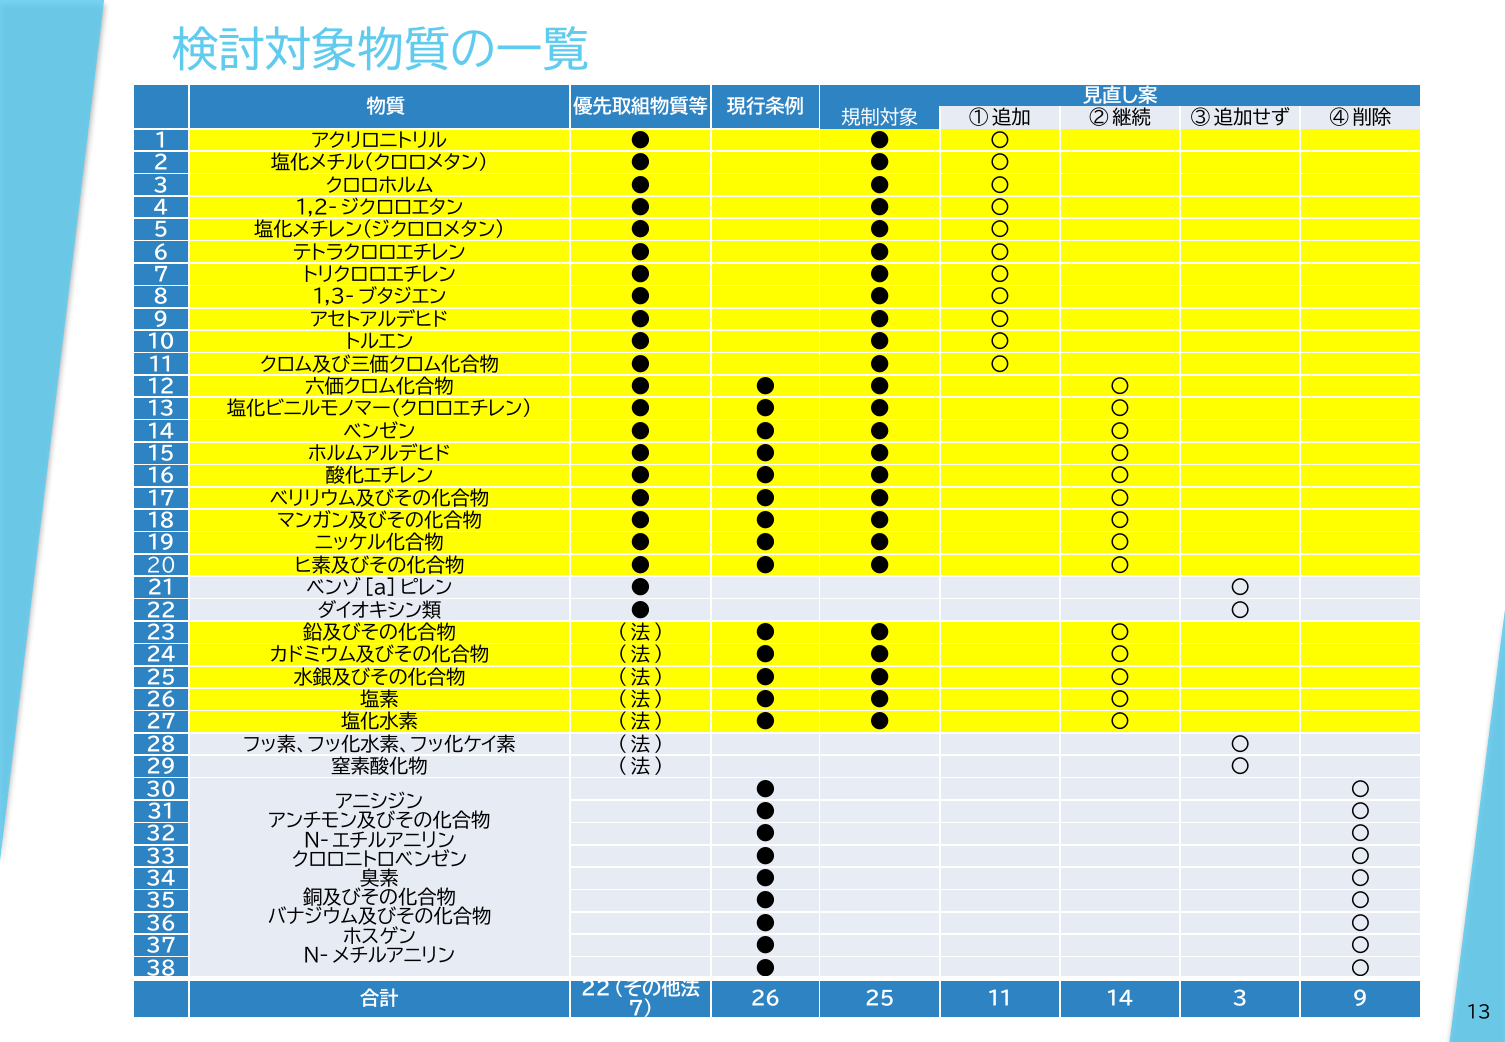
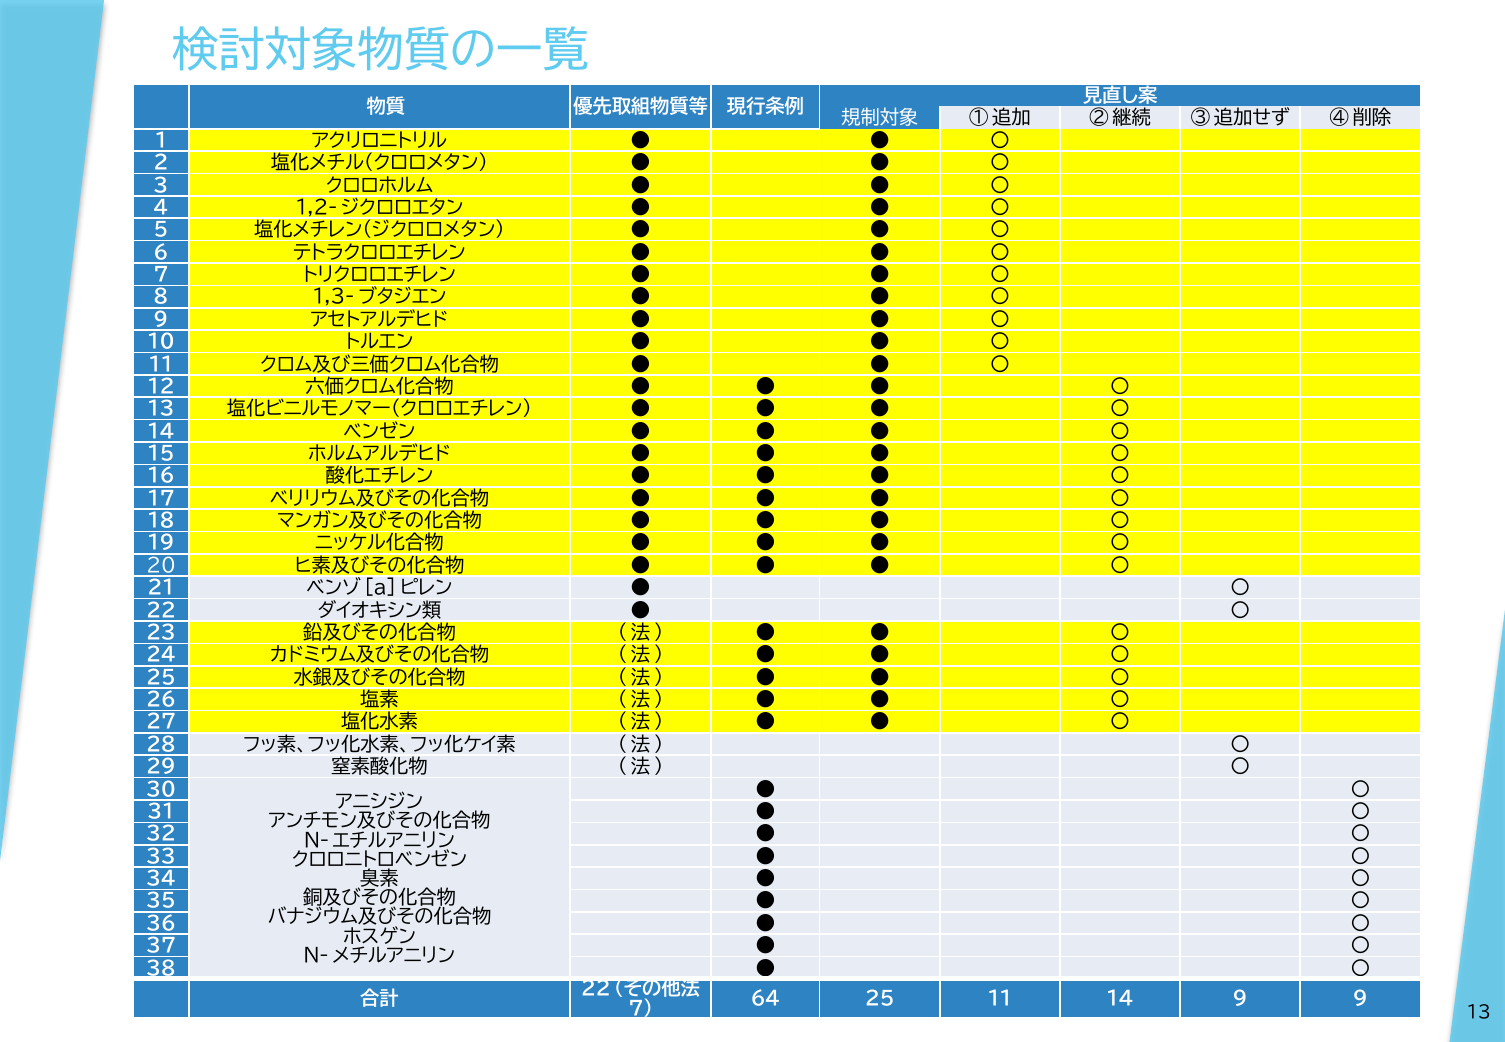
26: 26 -> 64 (765, 999)
14 3: 3 -> 9 (1240, 999)
